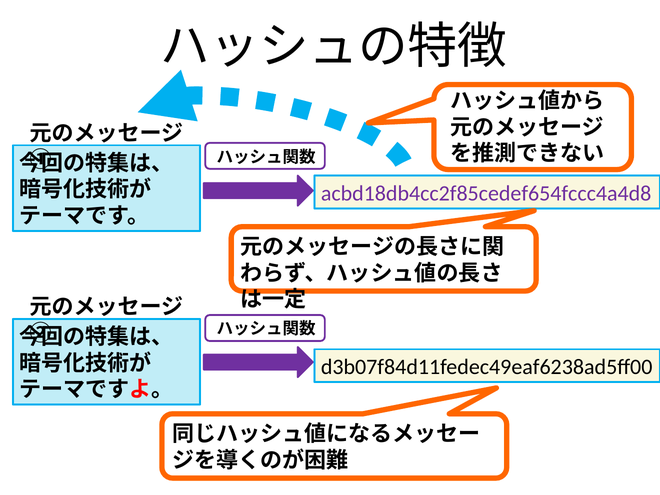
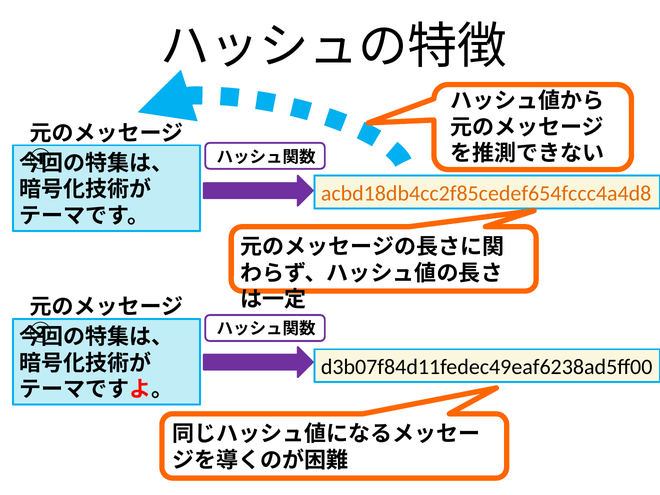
acbd18db4cc2f85cedef654fccc4a4d8 colour: purple -> orange (486, 194)
